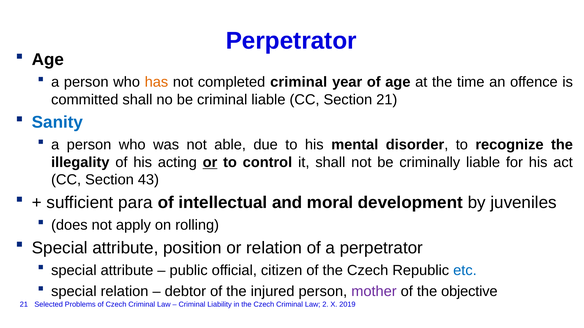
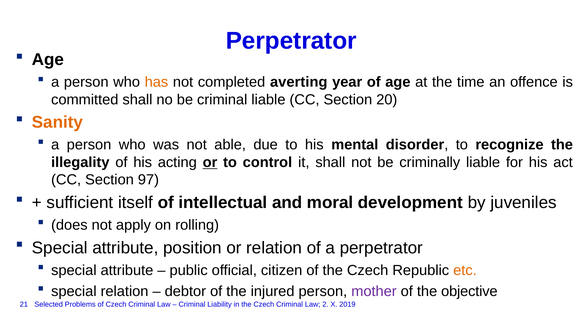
completed criminal: criminal -> averting (299, 82)
Section 21: 21 -> 20 (387, 100)
Sanity colour: blue -> orange (57, 123)
43: 43 -> 97 (148, 180)
para: para -> itself (136, 203)
etc colour: blue -> orange (465, 271)
